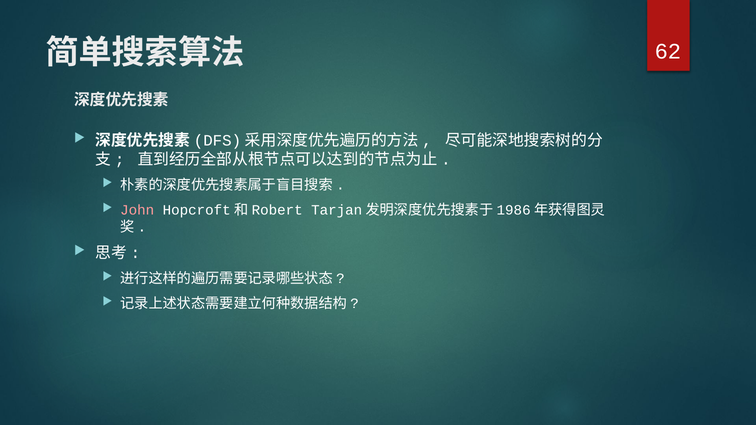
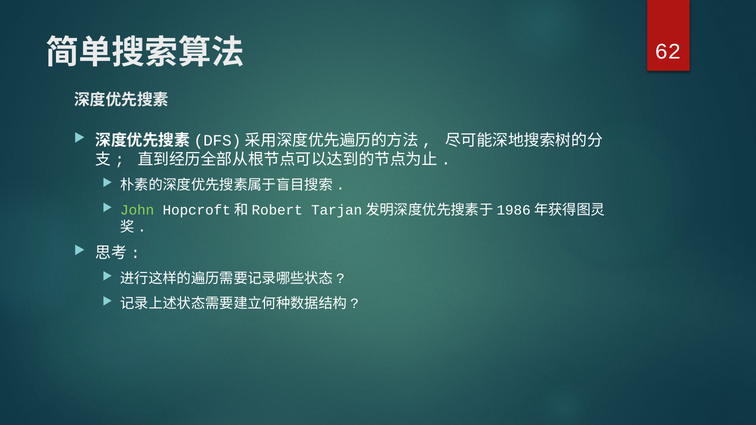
John colour: pink -> light green (137, 210)
